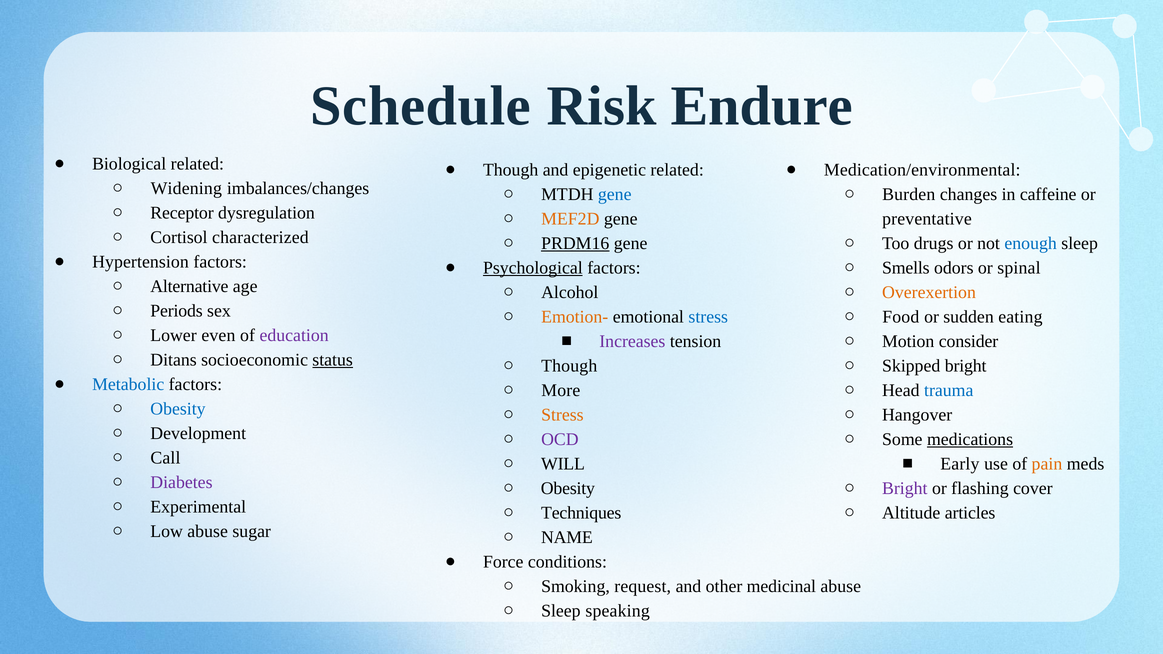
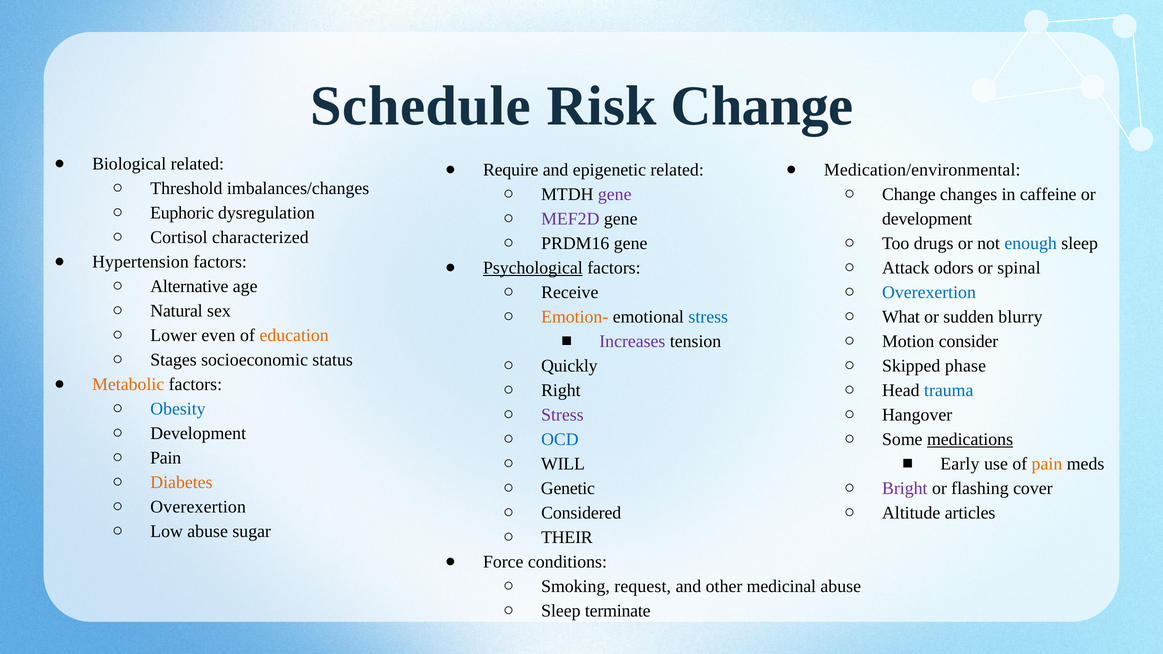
Risk Endure: Endure -> Change (762, 106)
Though: Though -> Require (511, 170)
Widening: Widening -> Threshold (186, 189)
gene colour: blue -> purple (615, 195)
Burden: Burden -> Change (909, 195)
Receptor: Receptor -> Euphoric (182, 213)
MEF2D colour: orange -> purple (570, 219)
preventative: preventative -> development (927, 219)
PRDM16 underline: present -> none (575, 244)
Smells: Smells -> Attack (906, 268)
Overexertion colour: orange -> blue (929, 293)
Alcohol: Alcohol -> Receive (570, 293)
Periods: Periods -> Natural (176, 311)
Food: Food -> What (901, 317)
eating: eating -> blurry (1020, 317)
education colour: purple -> orange (294, 336)
Ditans: Ditans -> Stages (174, 360)
status underline: present -> none (333, 360)
Skipped bright: bright -> phase (965, 366)
Though: Though -> Quickly (569, 366)
Metabolic colour: blue -> orange (128, 385)
More: More -> Right (561, 391)
Stress colour: orange -> purple (562, 415)
OCD colour: purple -> blue (560, 440)
Call: Call -> Pain (166, 458)
Diabetes colour: purple -> orange (181, 483)
Obesity: Obesity -> Genetic (568, 489)
Experimental: Experimental -> Overexertion (198, 507)
Techniques: Techniques -> Considered (581, 513)
NAME: NAME -> THEIR (567, 538)
speaking: speaking -> terminate (618, 611)
